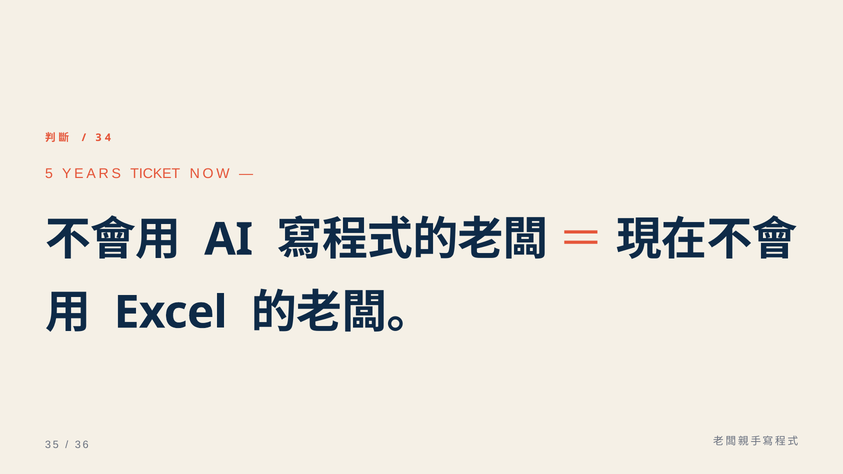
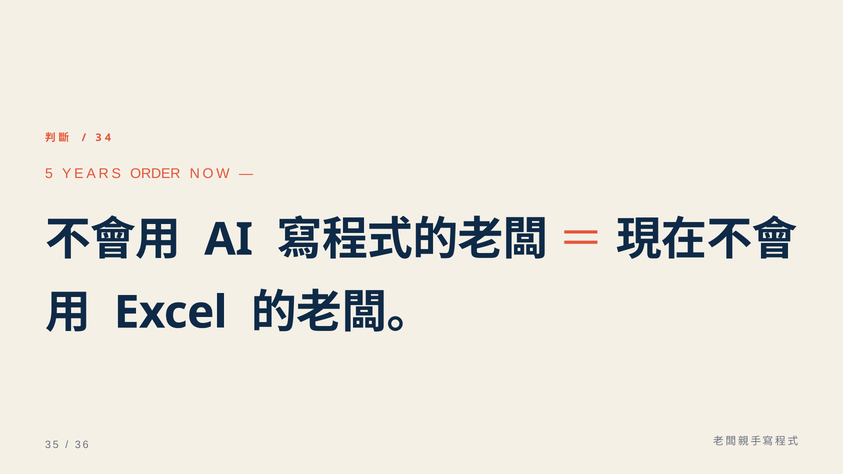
TICKET: TICKET -> ORDER (155, 173)
